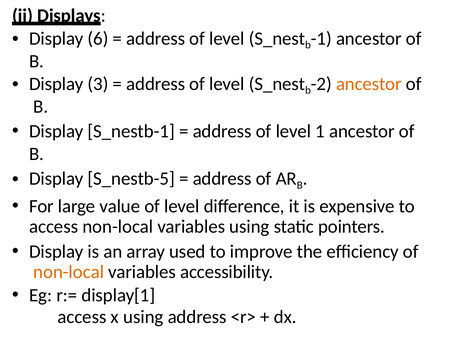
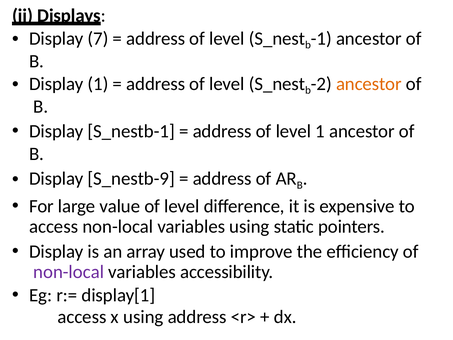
6: 6 -> 7 (98, 39)
Display 3: 3 -> 1 (98, 84)
S_nestb-5: S_nestb-5 -> S_nestb-9 (131, 179)
non-local colour: orange -> purple (69, 272)
